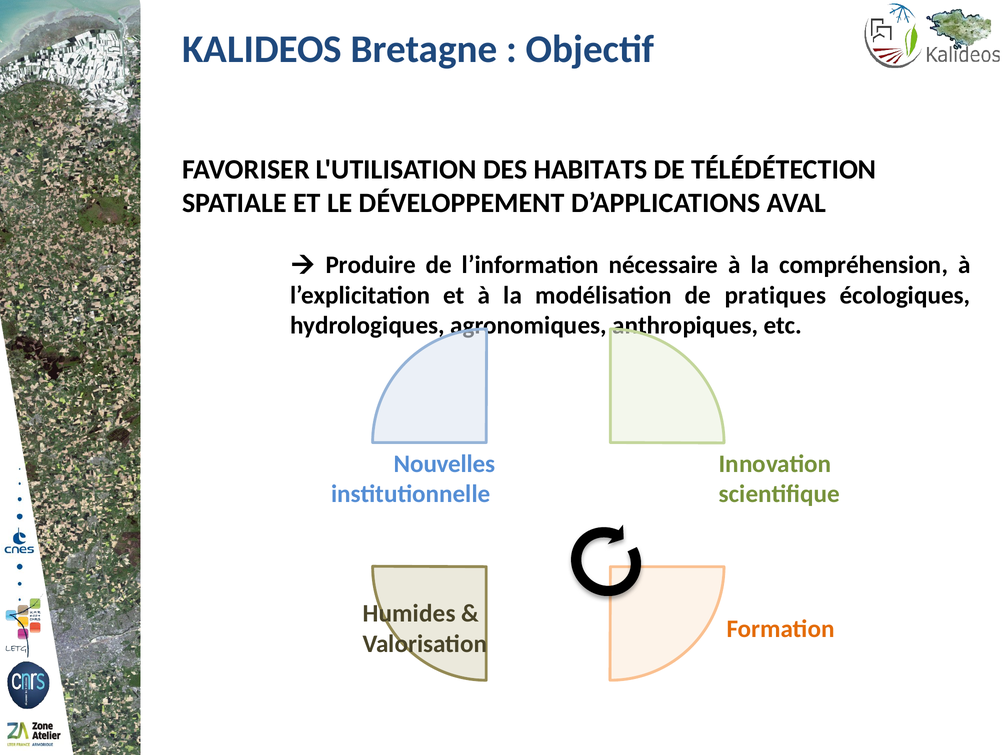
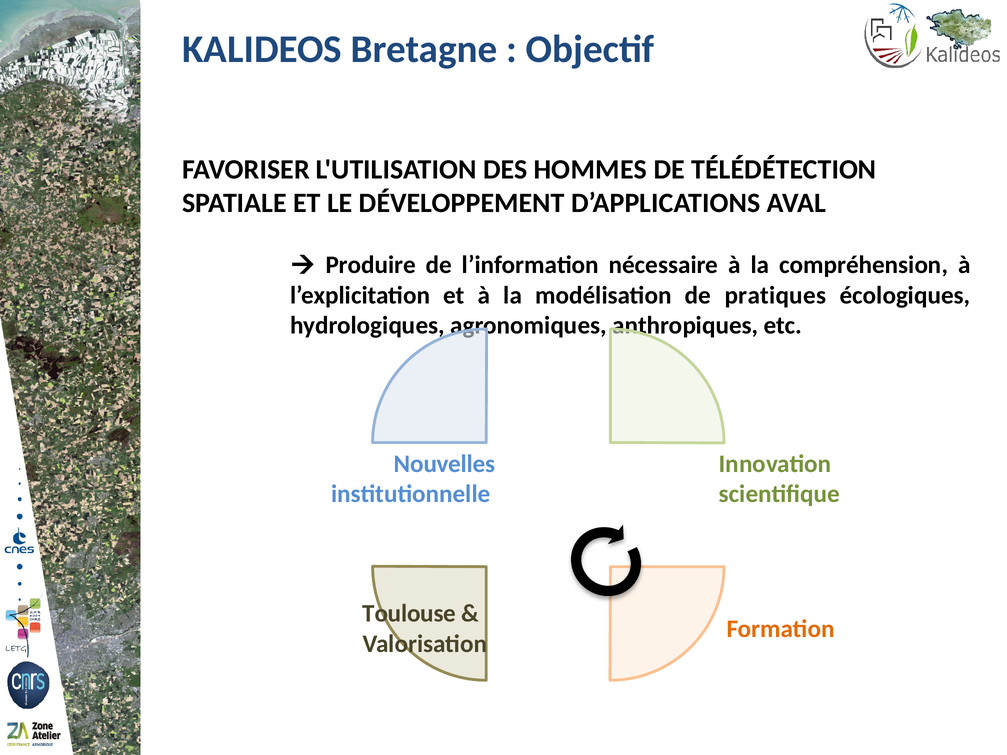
HABITATS: HABITATS -> HOMMES (590, 170)
Humides: Humides -> Toulouse (409, 614)
